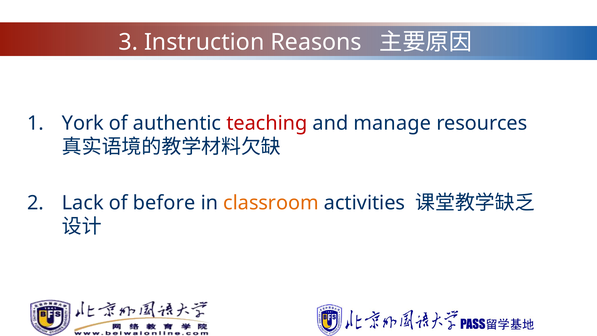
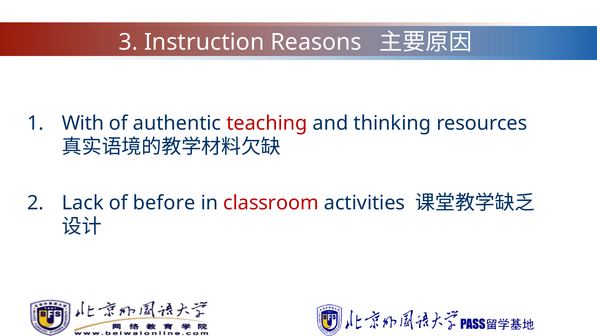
York: York -> With (83, 123)
manage: manage -> thinking (392, 123)
classroom colour: orange -> red (271, 203)
